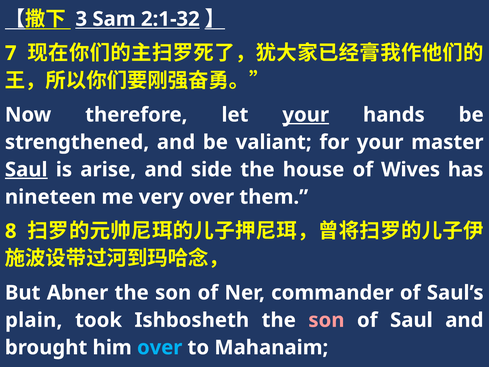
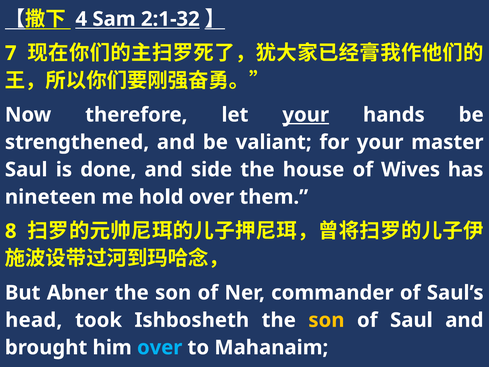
3: 3 -> 4 (81, 19)
Saul underline: present -> none (26, 169)
arise: arise -> done (108, 169)
very: very -> hold (161, 197)
plain: plain -> head (34, 320)
son colour: pink -> yellow (326, 320)
